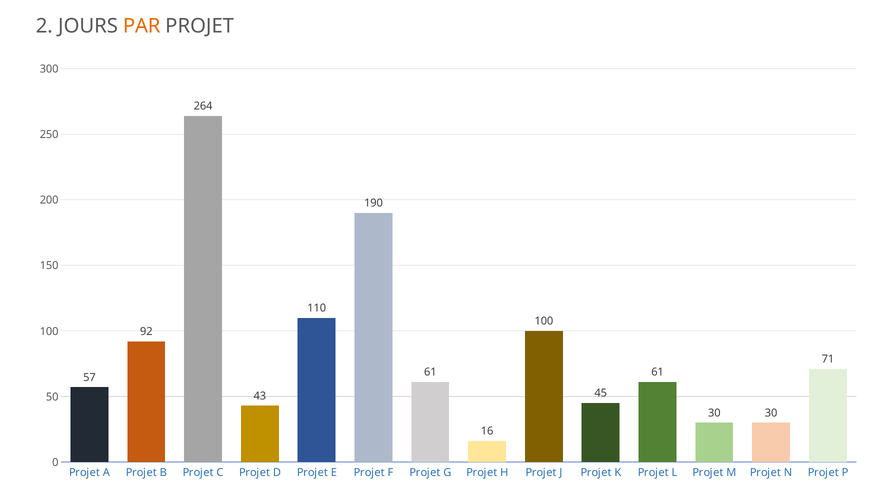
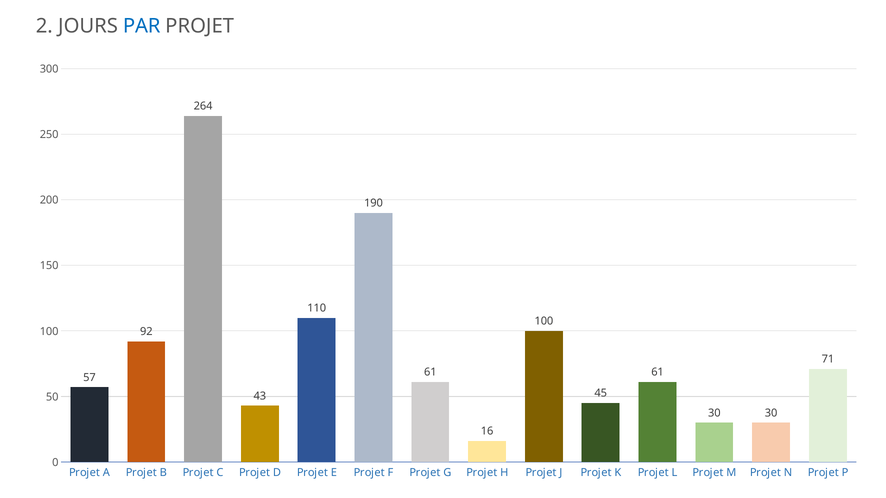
PAR colour: orange -> blue (142, 26)
